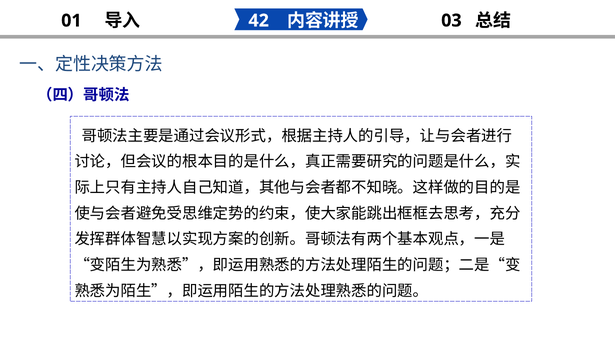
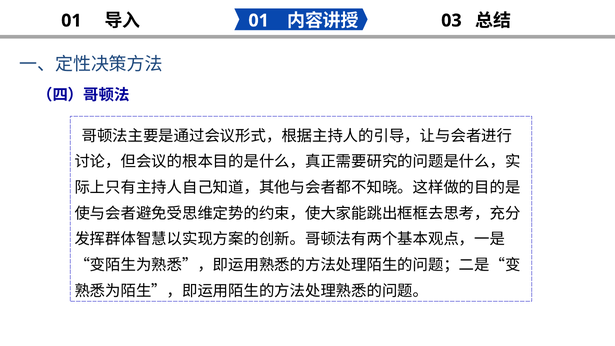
42: 42 -> 01 (259, 21)
